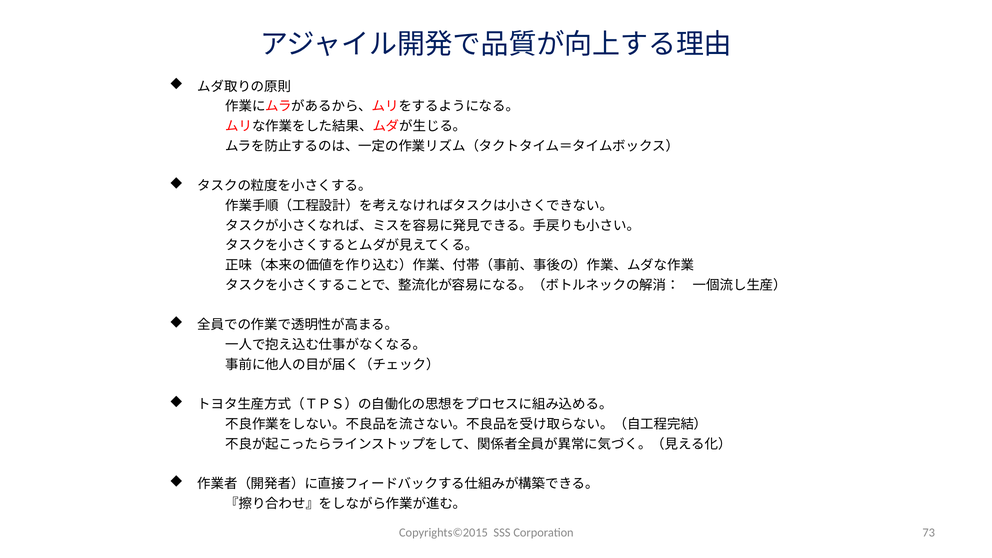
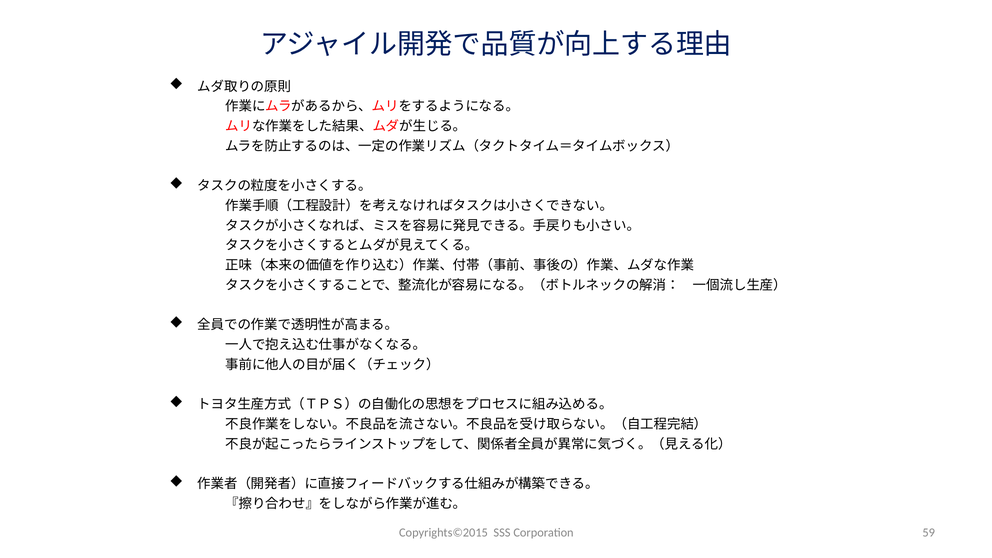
73: 73 -> 59 (929, 533)
